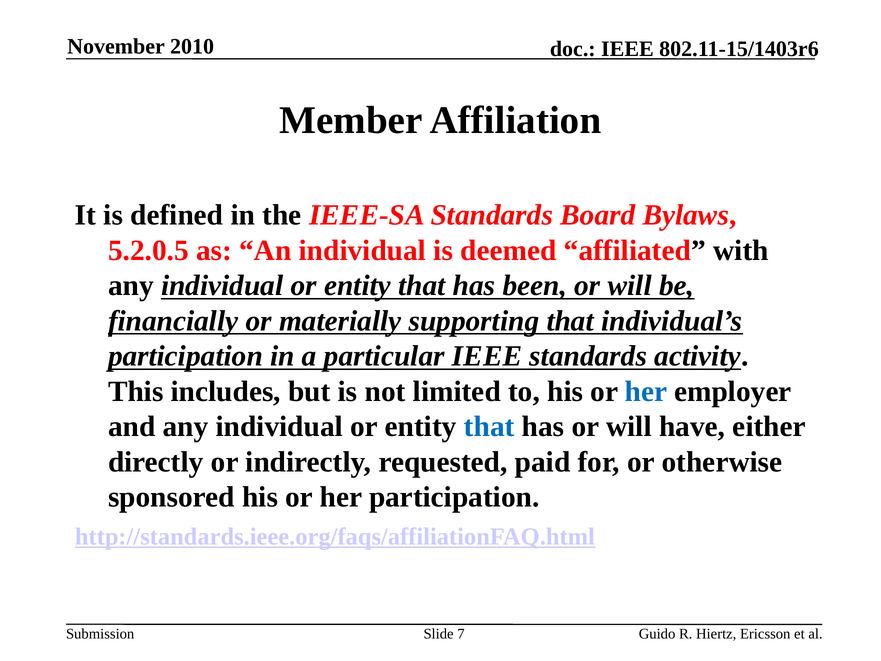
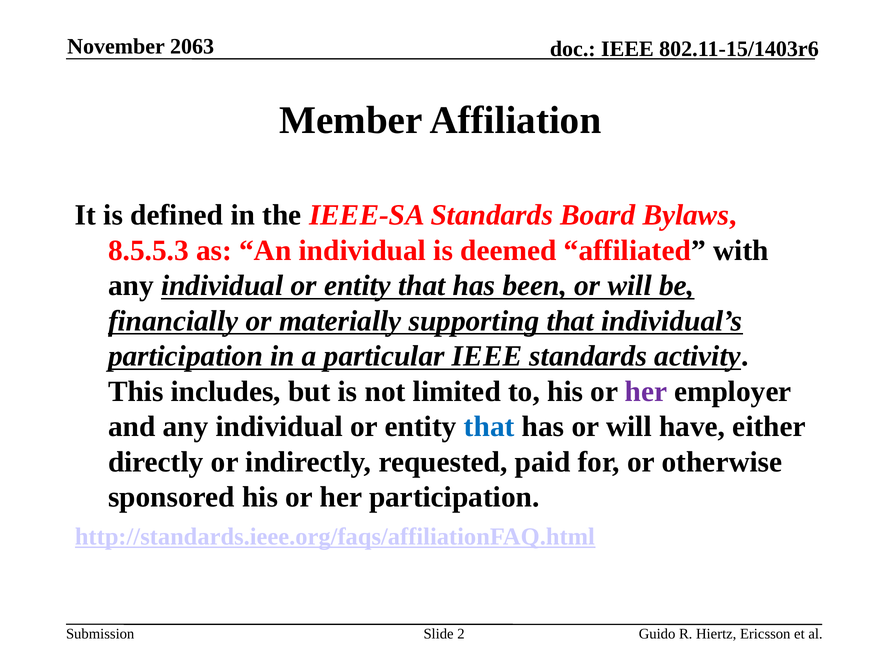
2010: 2010 -> 2063 (192, 47)
5.2.0.5: 5.2.0.5 -> 8.5.5.3 (148, 250)
her colour: blue -> purple (646, 391)
7: 7 -> 2 (461, 634)
